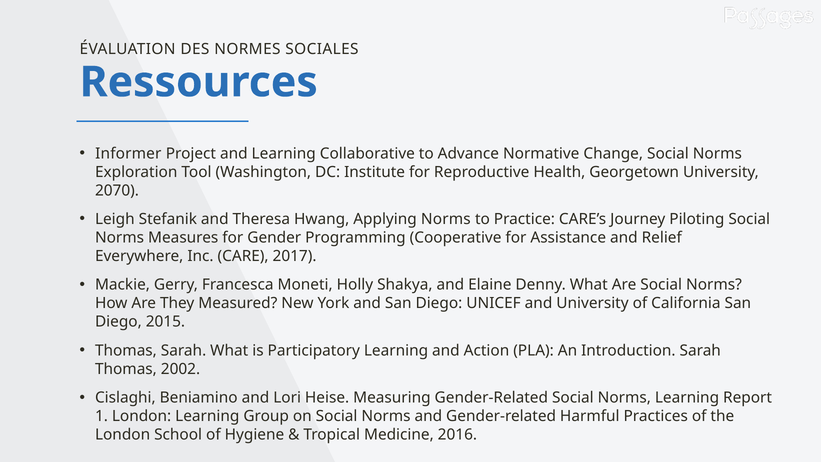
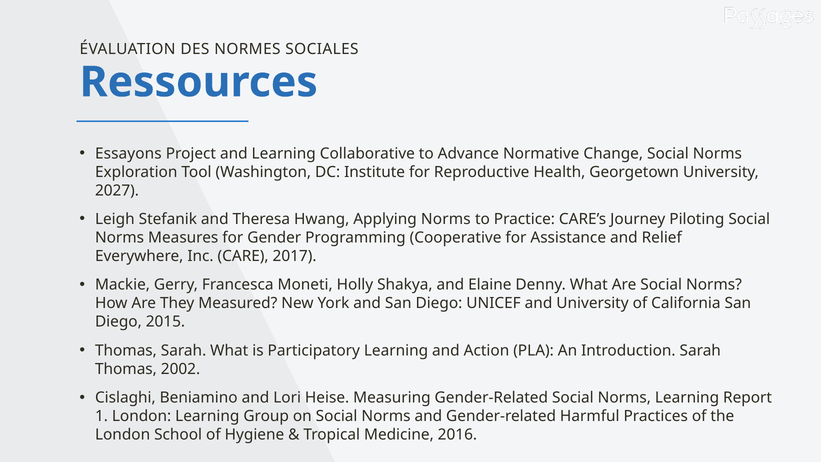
Informer: Informer -> Essayons (128, 153)
2070: 2070 -> 2027 (117, 190)
